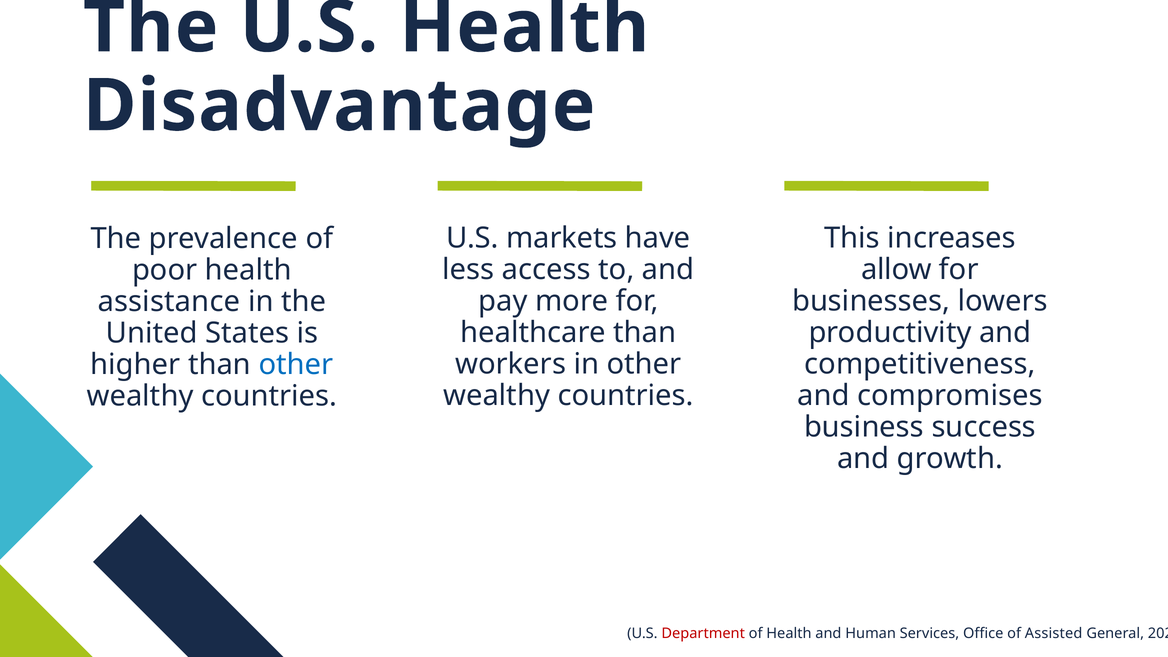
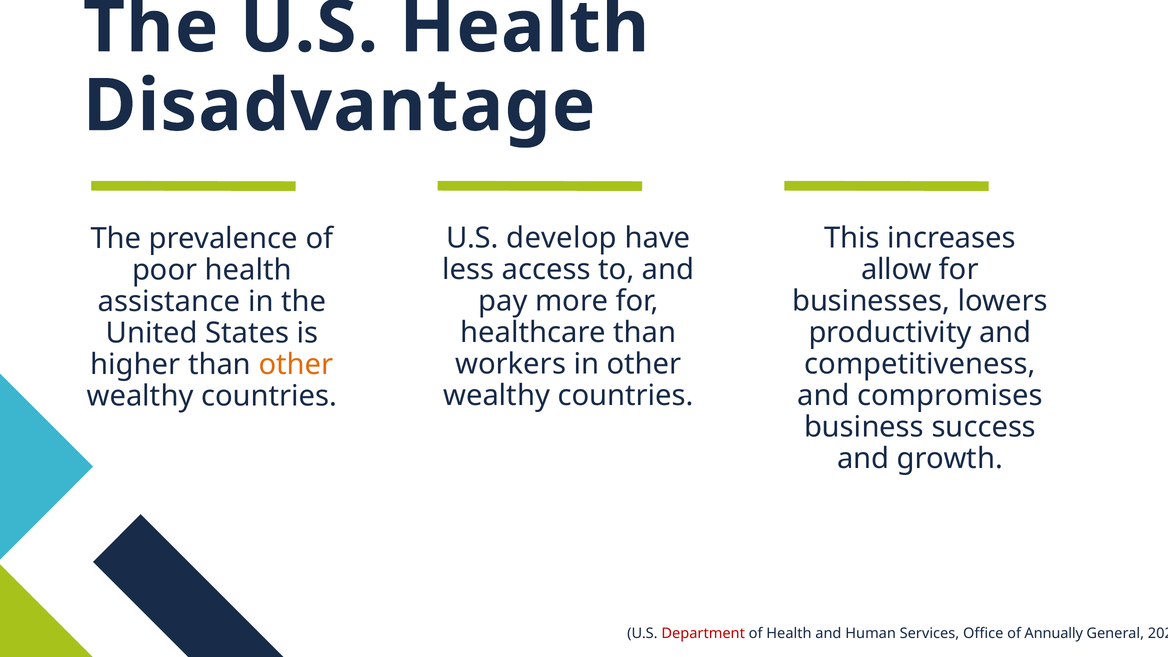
markets: markets -> develop (562, 238)
other colour: blue -> orange (296, 365)
Assisted: Assisted -> Annually (1054, 633)
